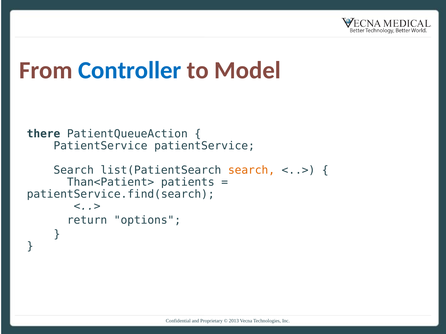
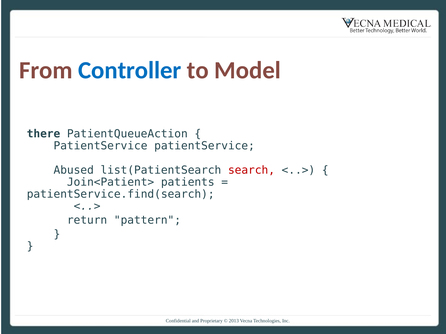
Search: Search -> Abused (74, 170)
search colour: orange -> red (251, 170)
Than<Patient>: Than<Patient> -> Join<Patient> (111, 182)
options: options -> pattern (147, 220)
